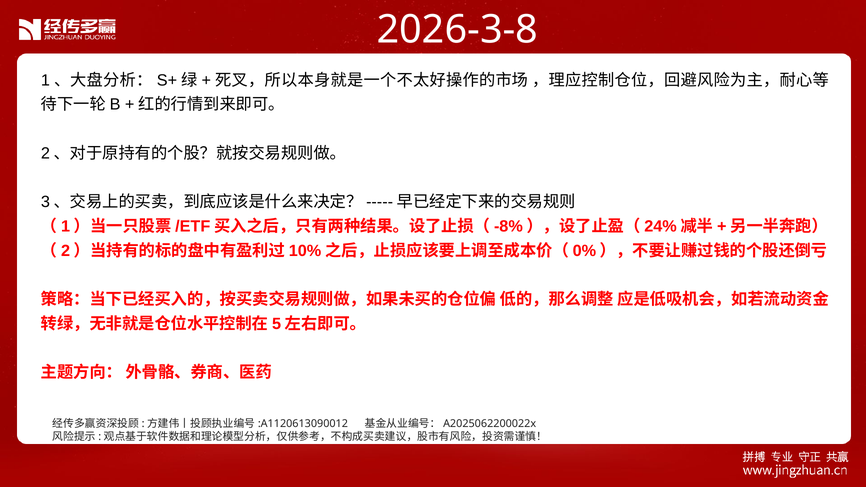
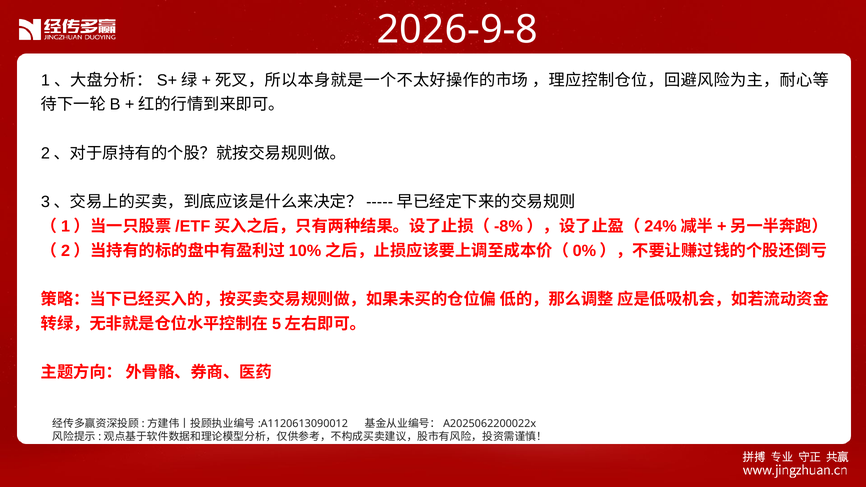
2026-3-8: 2026-3-8 -> 2026-9-8 (457, 30)
